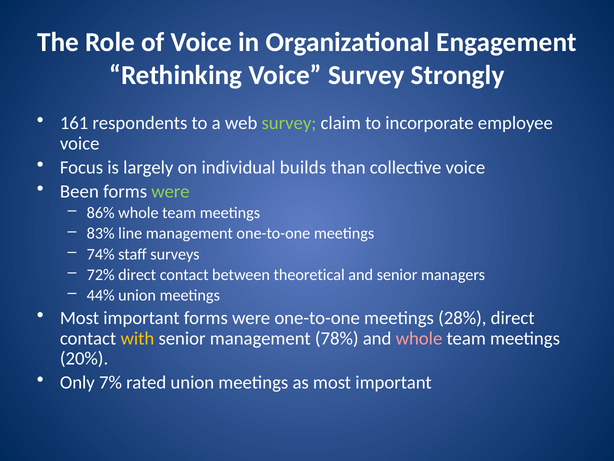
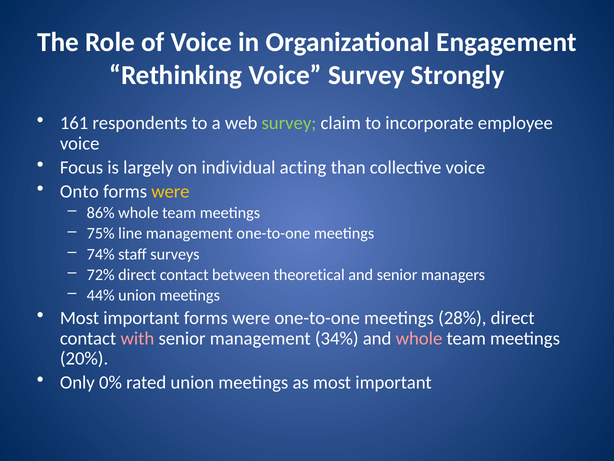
builds: builds -> acting (303, 167)
Been: Been -> Onto (79, 191)
were colour: light green -> yellow (170, 191)
83%: 83% -> 75% (101, 233)
with colour: yellow -> pink (137, 338)
78%: 78% -> 34% (337, 338)
7%: 7% -> 0% (110, 382)
